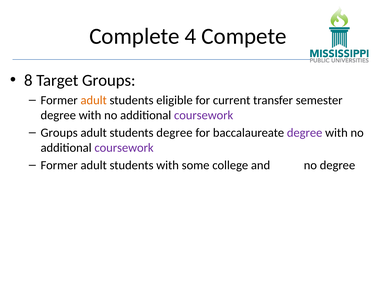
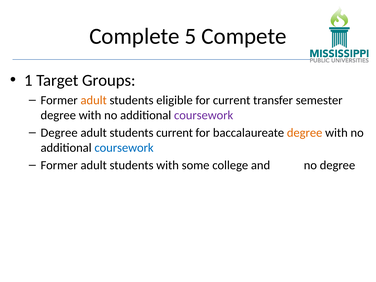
4: 4 -> 5 (190, 36)
8: 8 -> 1 (28, 80)
Groups: Groups -> Degree (59, 133)
students degree: degree -> current (175, 133)
degree colour: purple -> orange (305, 133)
coursework colour: purple -> blue (124, 148)
